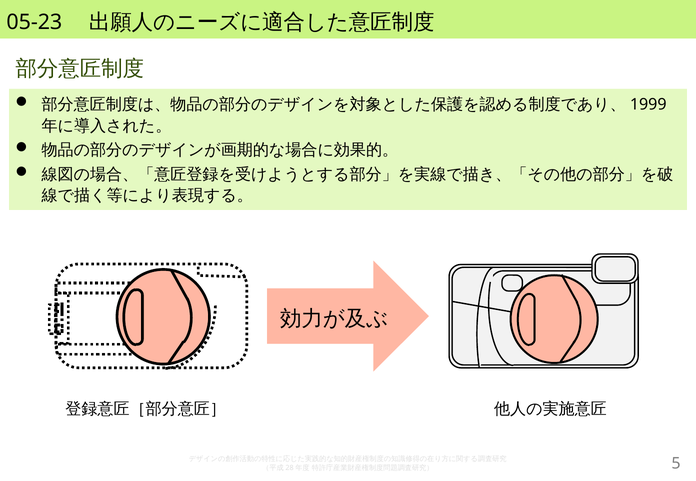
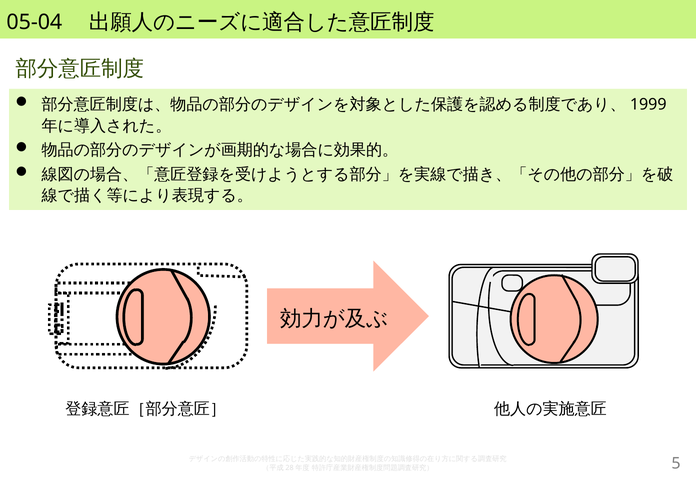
05-23: 05-23 -> 05-04 (34, 22)
